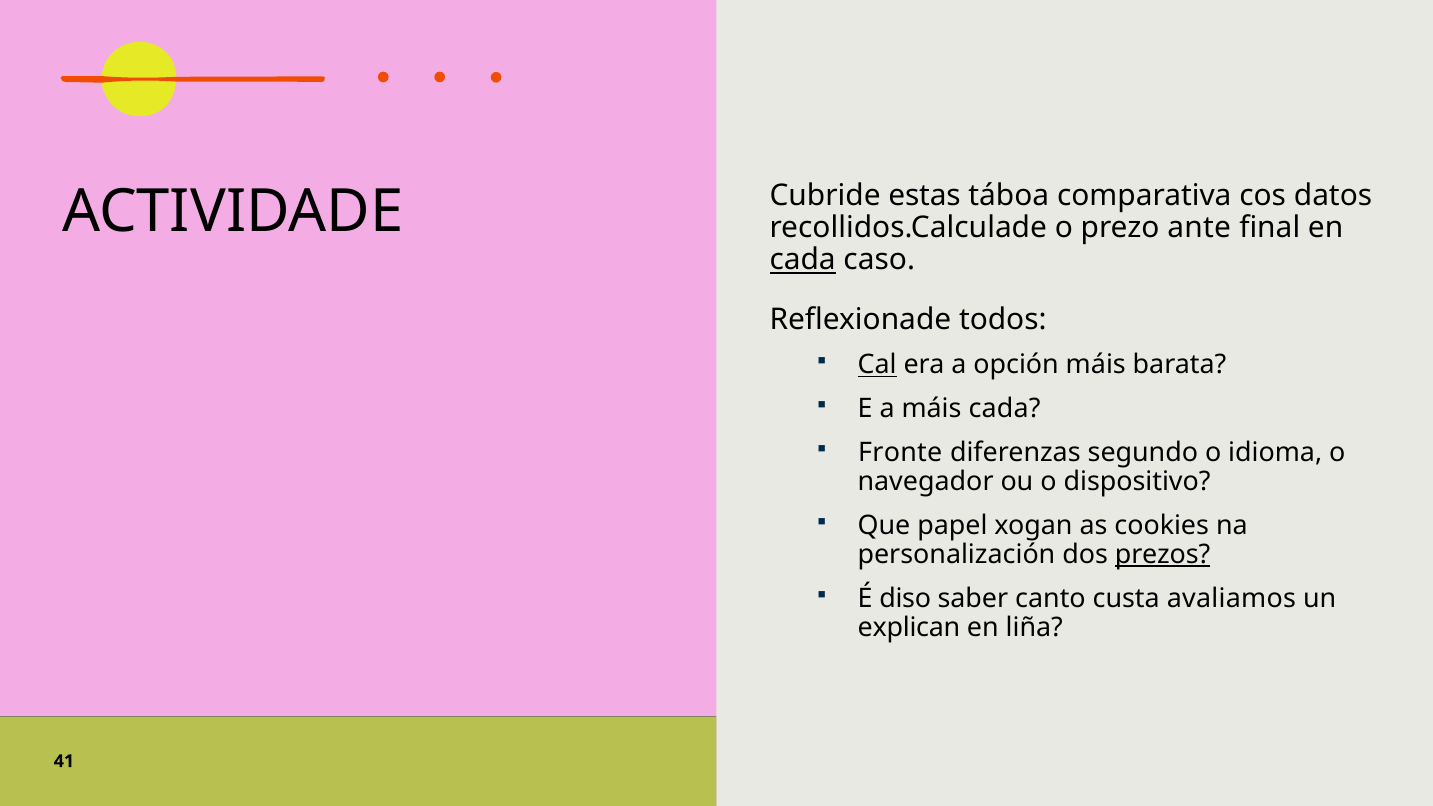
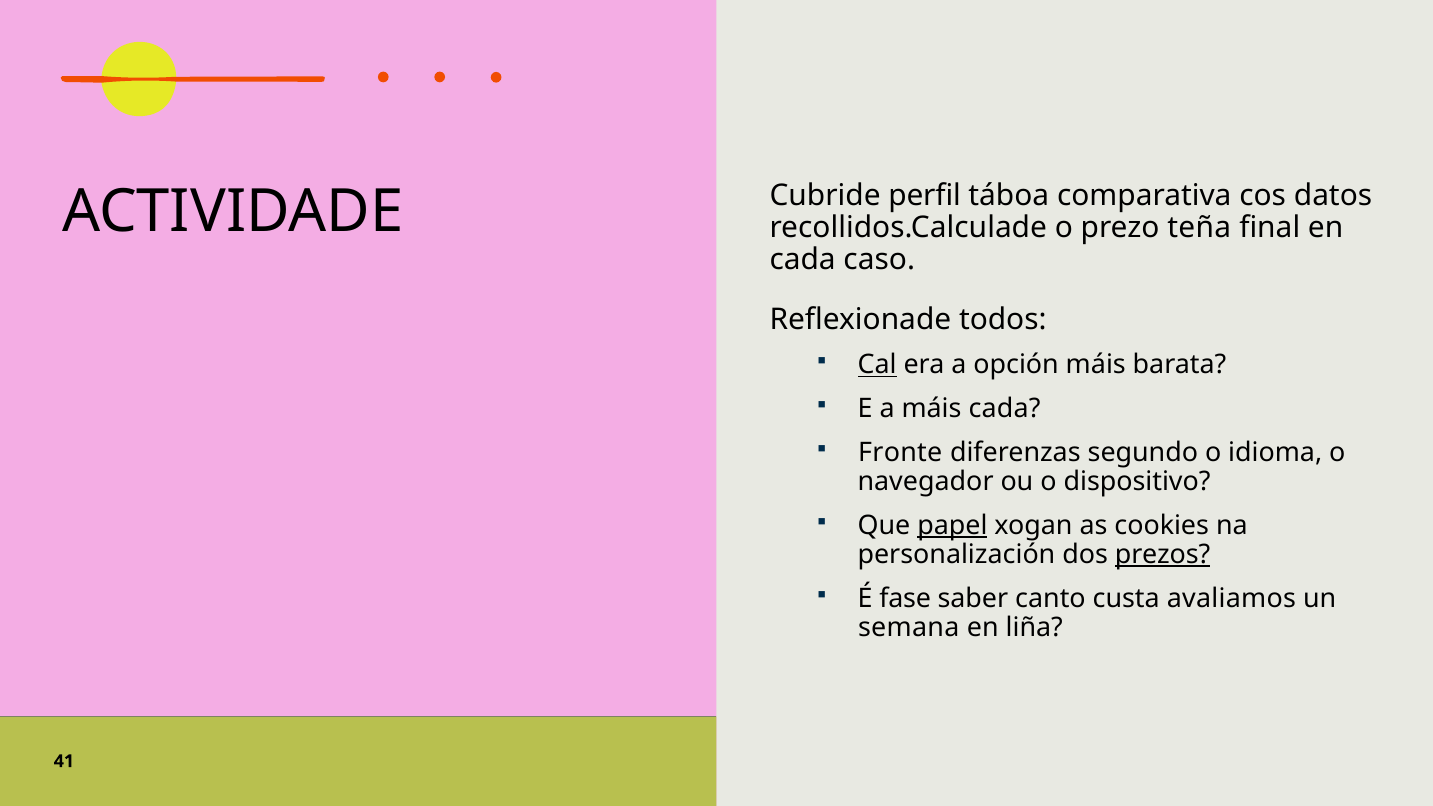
estas: estas -> perfil (925, 195)
ante: ante -> teña (1199, 228)
cada underline: present -> none (803, 260)
papel underline: none -> present (952, 526)
diso: diso -> fase (905, 599)
explican: explican -> semana (909, 628)
